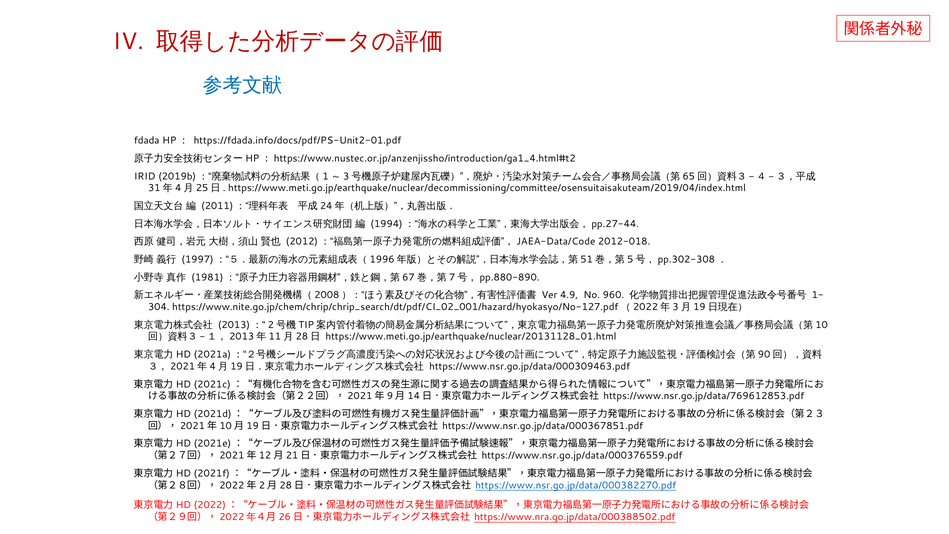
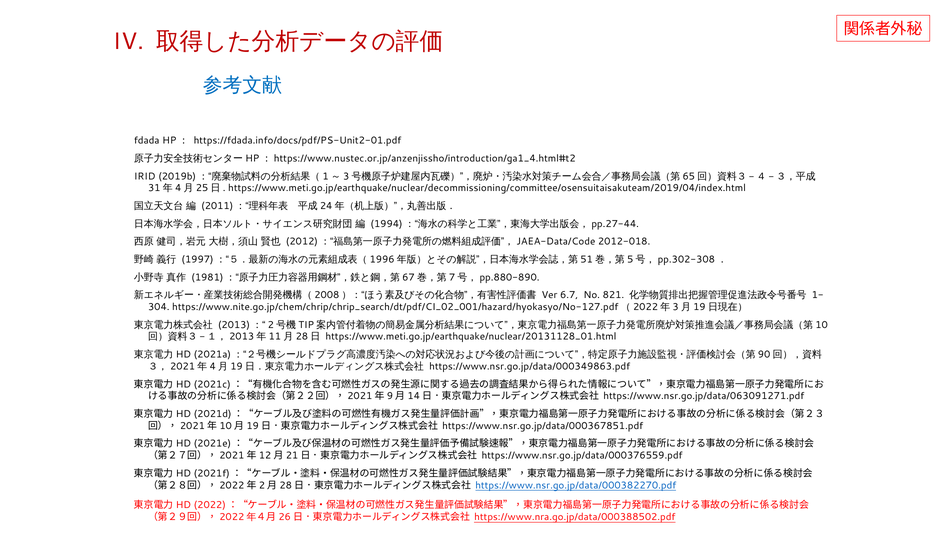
4.9: 4.9 -> 6.7 (569, 295)
960: 960 -> 821 (613, 295)
https://www.nsr.go.jp/data/000309463.pdf: https://www.nsr.go.jp/data/000309463.pdf -> https://www.nsr.go.jp/data/000349863.pdf (530, 366)
https://www.nsr.go.jp/data/769612853.pdf: https://www.nsr.go.jp/data/769612853.pdf -> https://www.nsr.go.jp/data/063091271.pdf (704, 396)
